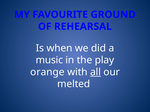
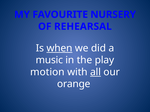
GROUND: GROUND -> NURSERY (113, 15)
when underline: none -> present (59, 48)
orange: orange -> motion (47, 72)
melted: melted -> orange (74, 84)
